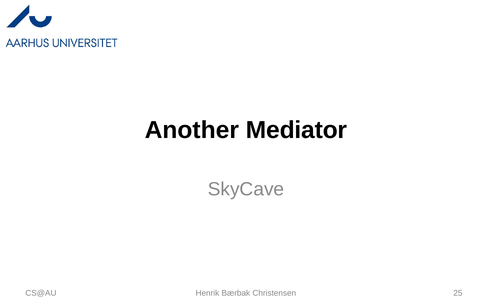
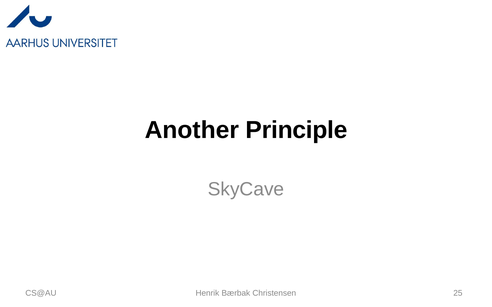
Mediator: Mediator -> Principle (297, 130)
